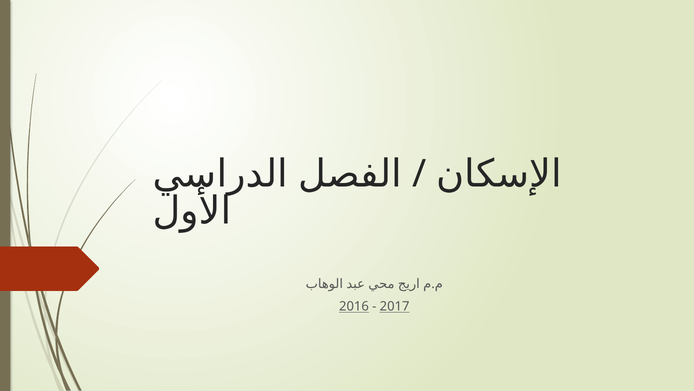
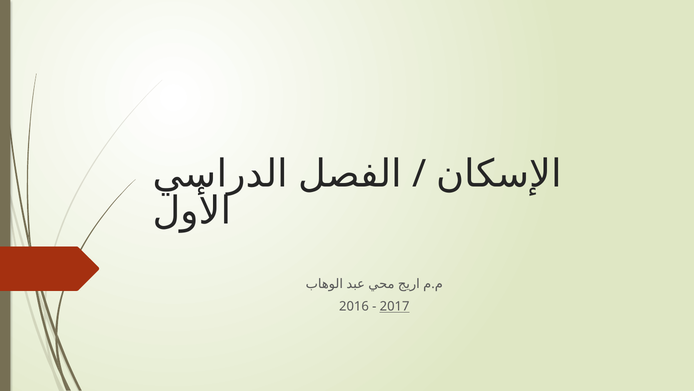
2016 underline: present -> none (354, 306)
